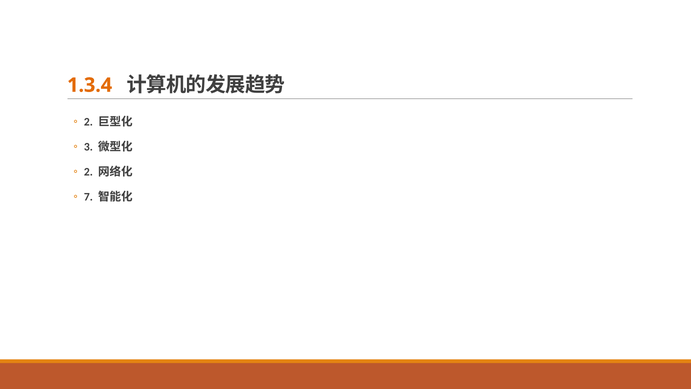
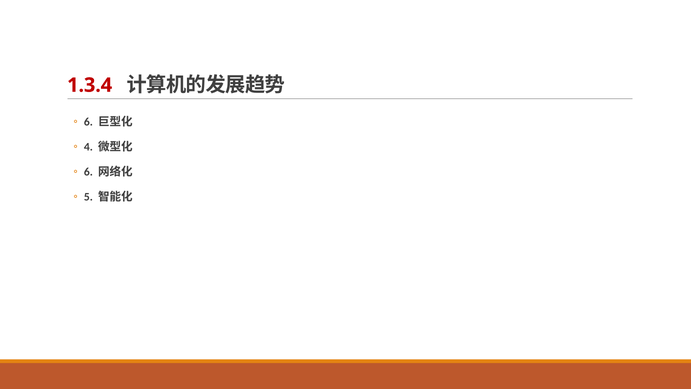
1.3.4 colour: orange -> red (90, 85)
2: 2 -> 6 (88, 122)
3: 3 -> 4 (88, 147)
2: 2 -> 6 (88, 172)
7: 7 -> 5 (88, 197)
